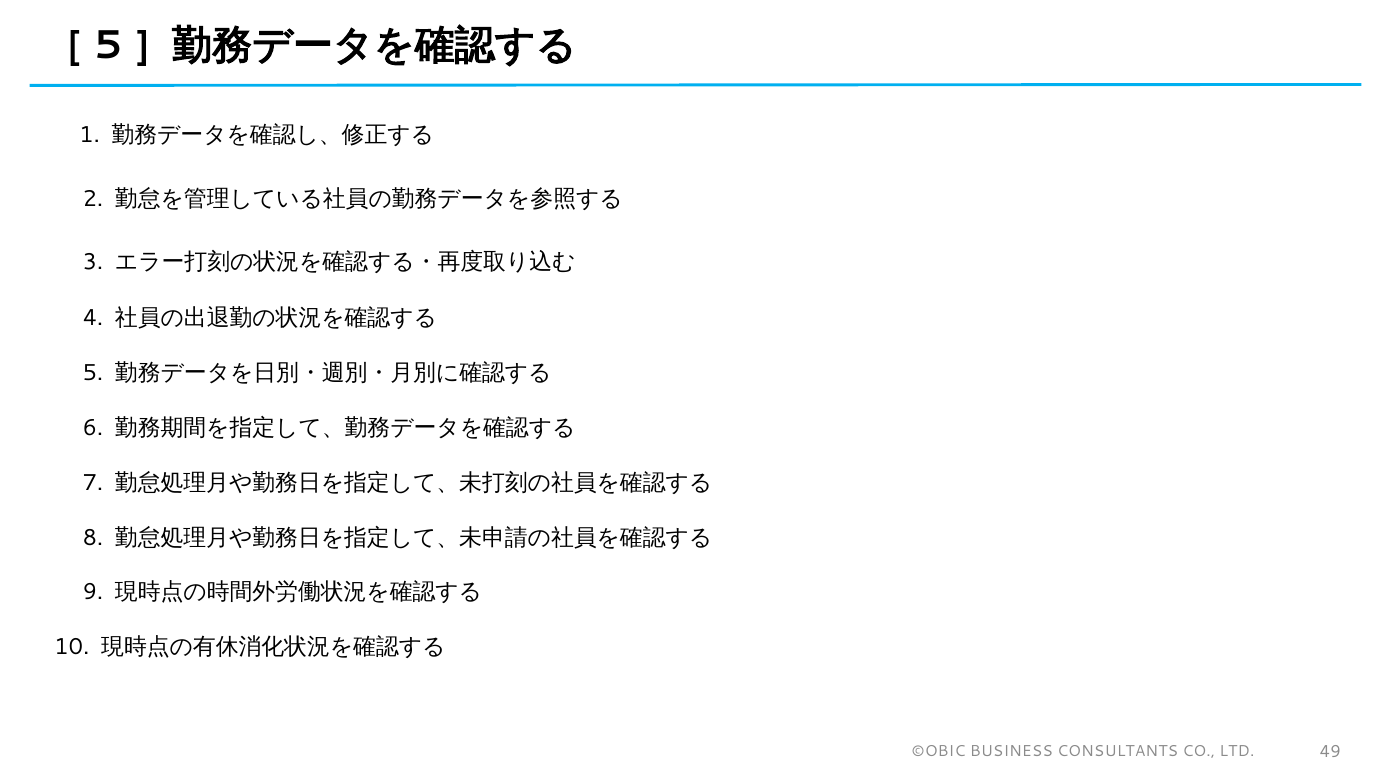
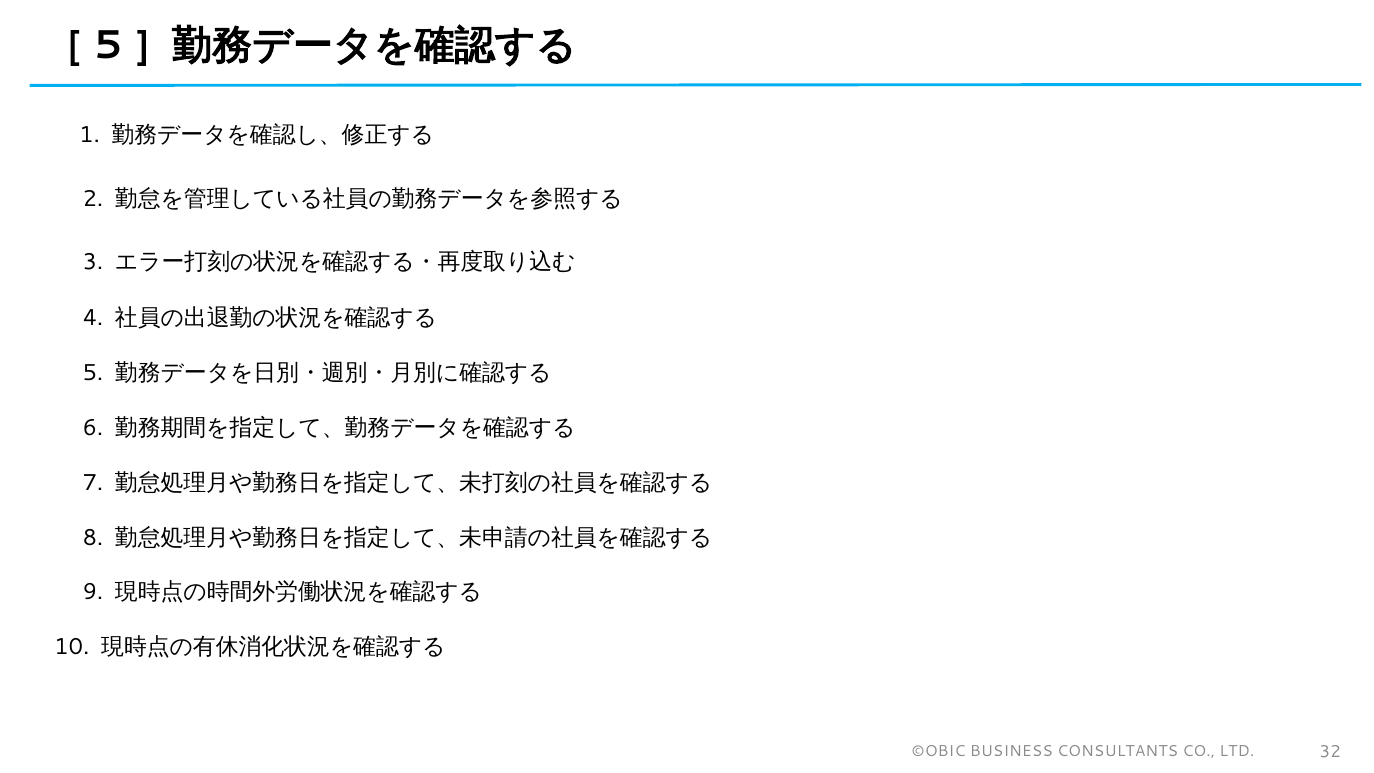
49: 49 -> 32 (1330, 752)
